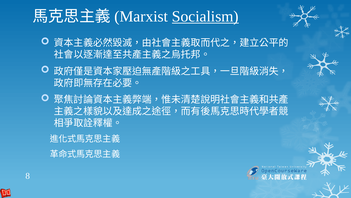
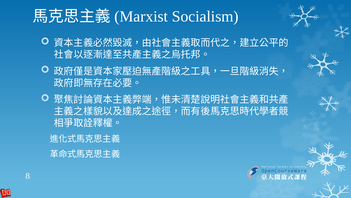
Socialism underline: present -> none (205, 16)
